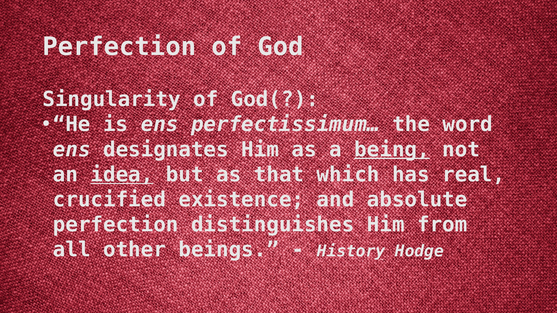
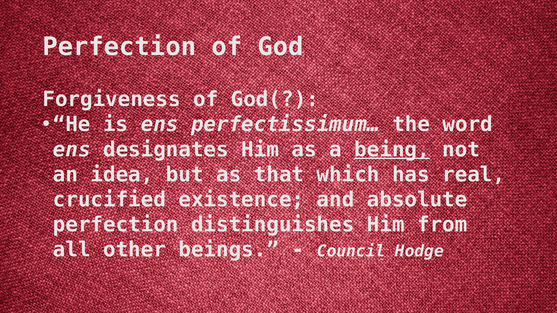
Singularity: Singularity -> Forgiveness (112, 99)
idea underline: present -> none (122, 175)
History: History -> Council (351, 251)
